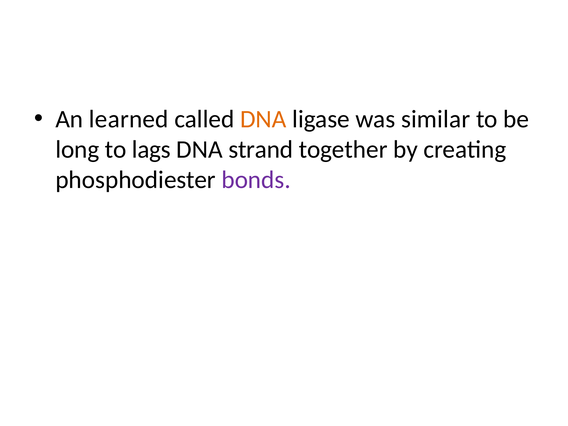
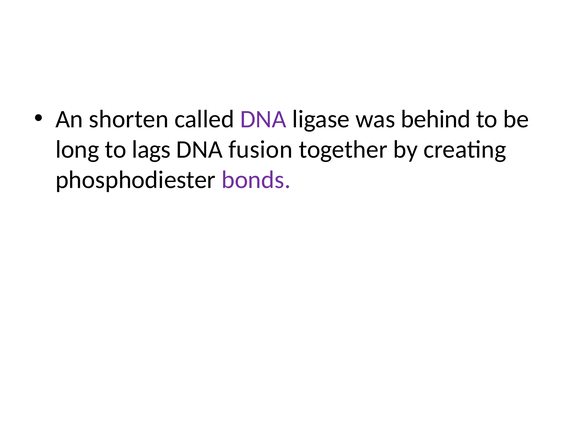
learned: learned -> shorten (129, 119)
DNA colour: orange -> purple (263, 119)
similar: similar -> behind (436, 119)
strand: strand -> fusion (261, 149)
